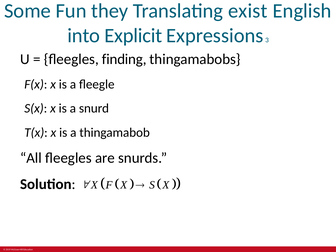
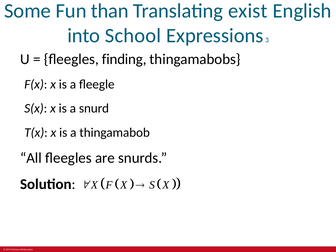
they: they -> than (110, 11)
Explicit: Explicit -> School (133, 36)
